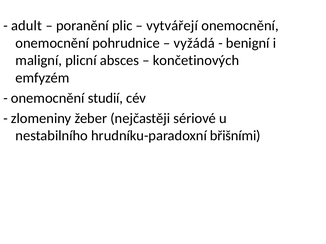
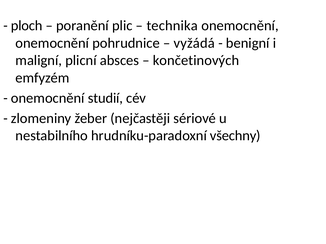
adult: adult -> ploch (27, 26)
vytvářejí: vytvářejí -> technika (172, 26)
břišními: břišními -> všechny (235, 136)
